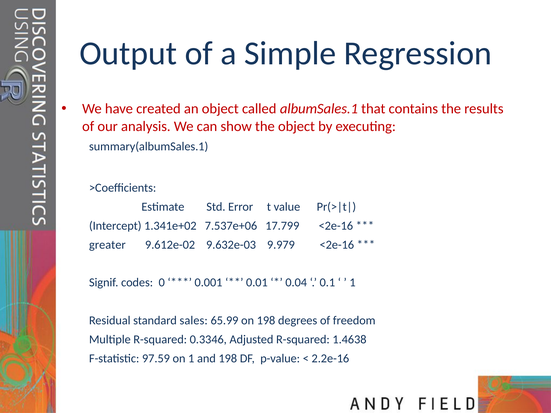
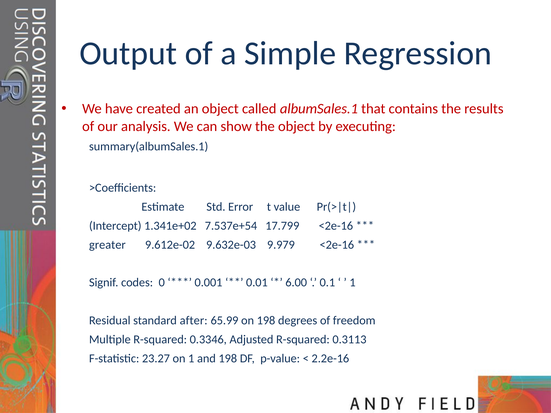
7.537e+06: 7.537e+06 -> 7.537e+54 (231, 226)
0.04: 0.04 -> 6.00 (296, 283)
sales: sales -> after (194, 321)
1.4638: 1.4638 -> 0.3113 (349, 340)
97.59: 97.59 -> 23.27 (156, 359)
